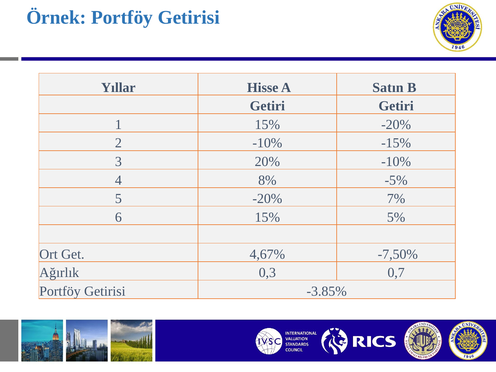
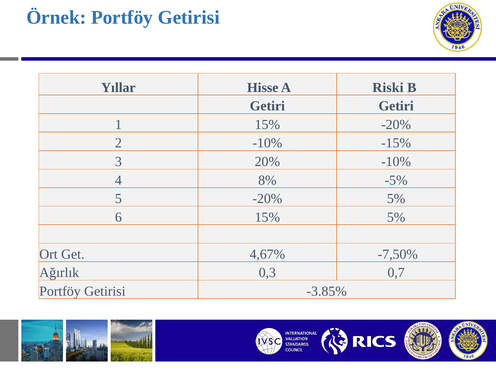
Satın: Satın -> Riski (388, 88)
-20% 7%: 7% -> 5% (396, 199)
